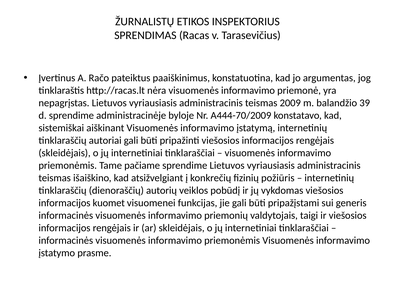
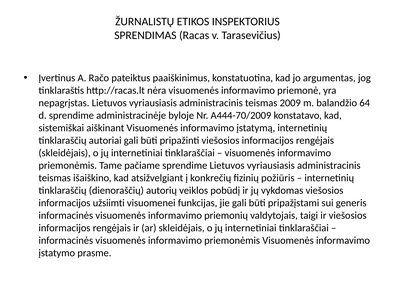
39: 39 -> 64 (365, 103)
kuomet: kuomet -> užsiimti (109, 203)
